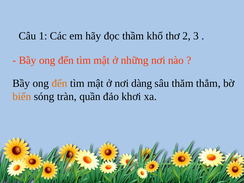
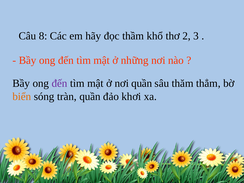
1: 1 -> 8 (43, 36)
đến colour: orange -> purple (60, 83)
nơi dàng: dàng -> quần (142, 83)
